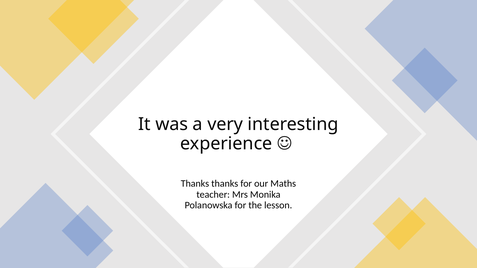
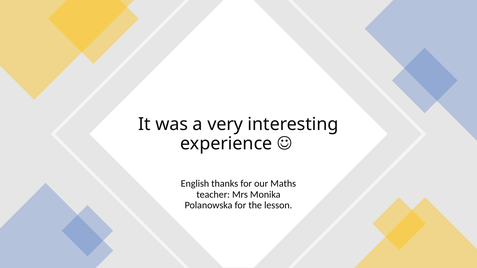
Thanks: Thanks -> English (195, 184)
